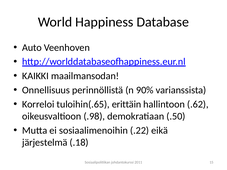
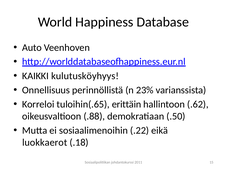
maailmansodan: maailmansodan -> kulutusköyhyys (85, 76)
90%: 90% -> 23% (145, 90)
.98: .98 -> .88 (94, 116)
järjestelmä: järjestelmä -> luokkaerot (45, 143)
